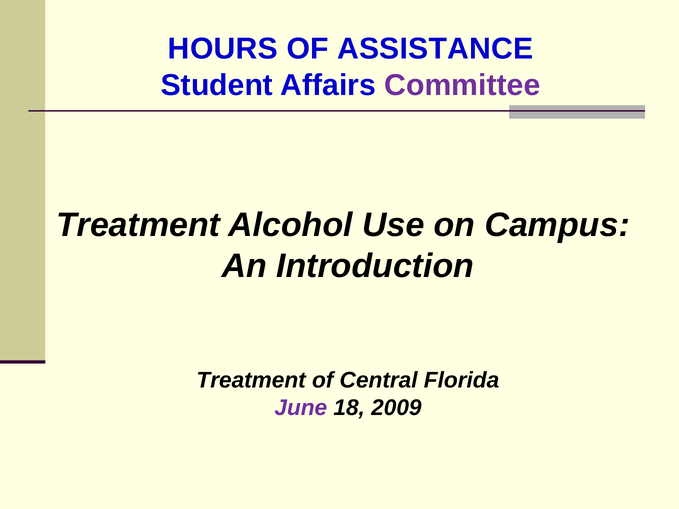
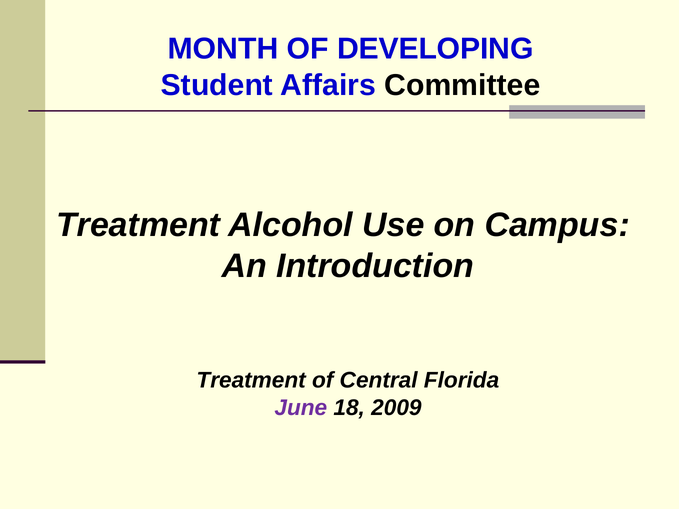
HOURS: HOURS -> MONTH (223, 49)
ASSISTANCE: ASSISTANCE -> DEVELOPING (435, 49)
Committee colour: purple -> black (462, 85)
